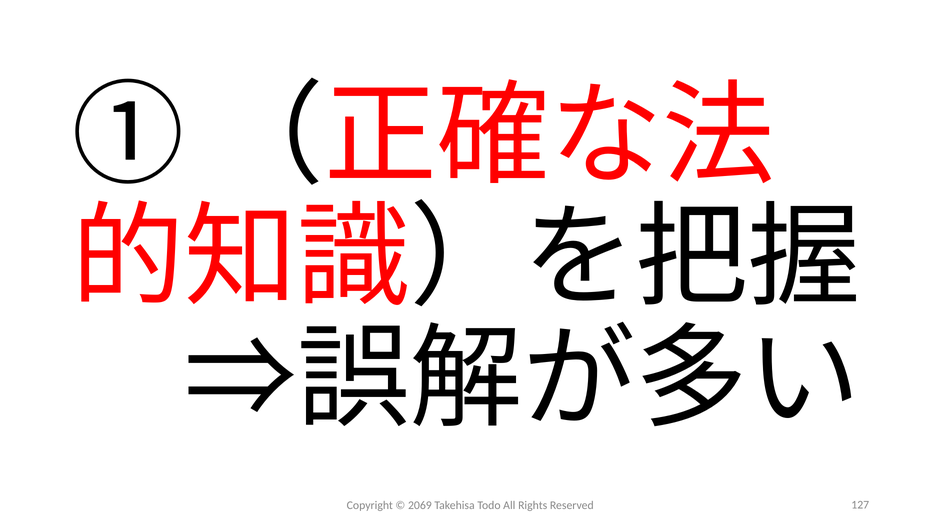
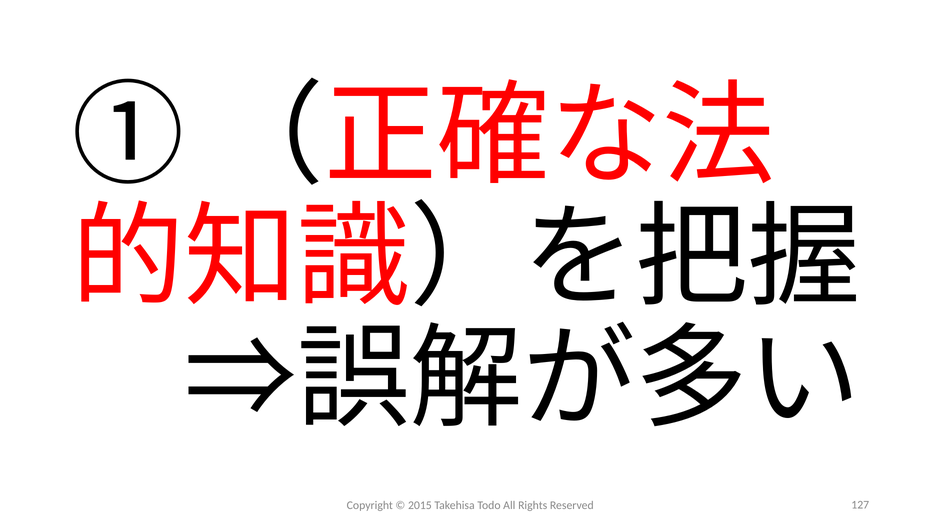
2069: 2069 -> 2015 (420, 505)
